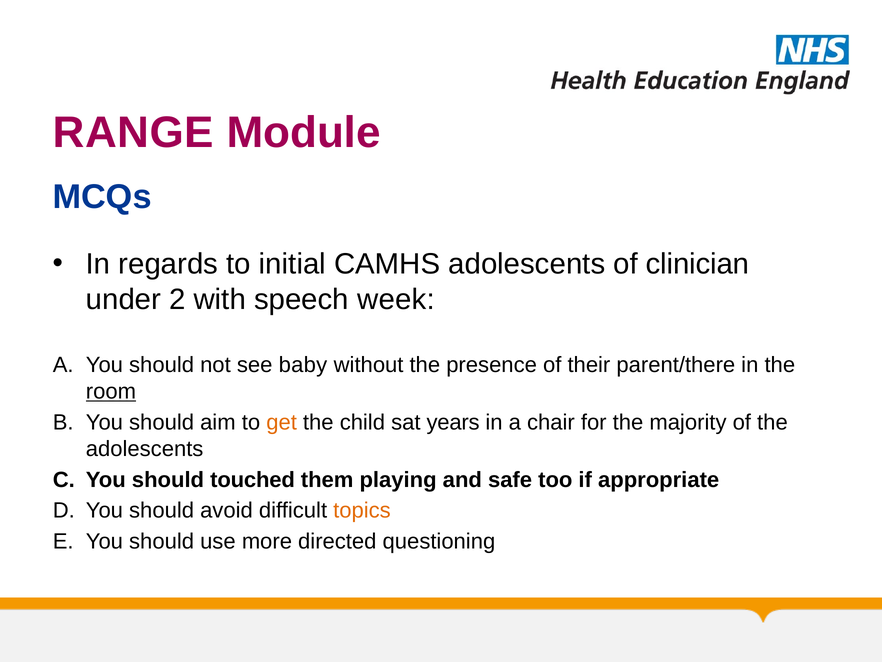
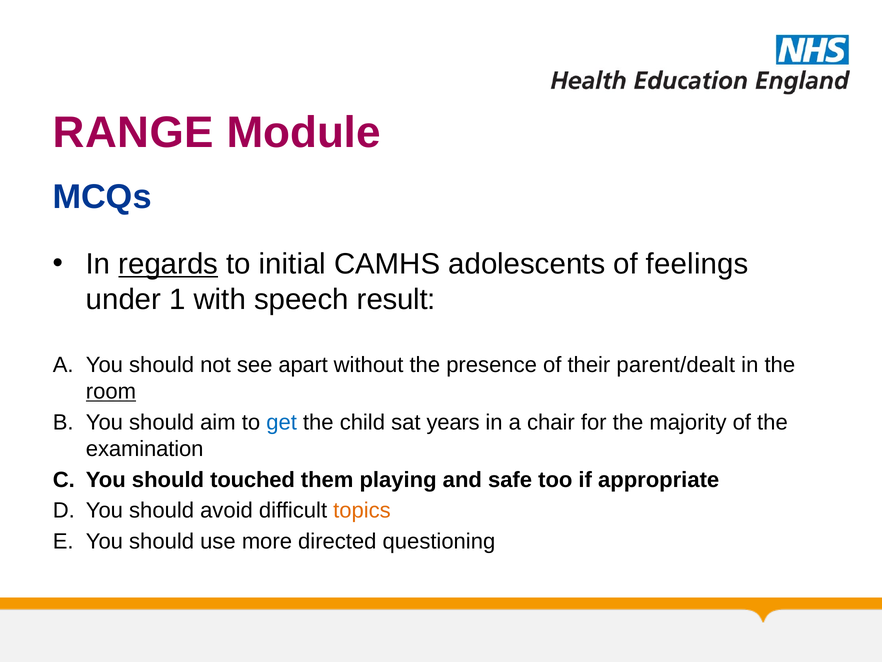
regards underline: none -> present (168, 264)
clinician: clinician -> feelings (697, 264)
2: 2 -> 1 (177, 299)
week: week -> result (396, 299)
baby: baby -> apart (303, 365)
parent/there: parent/there -> parent/dealt (676, 365)
get colour: orange -> blue (282, 422)
adolescents: adolescents -> examination (145, 449)
